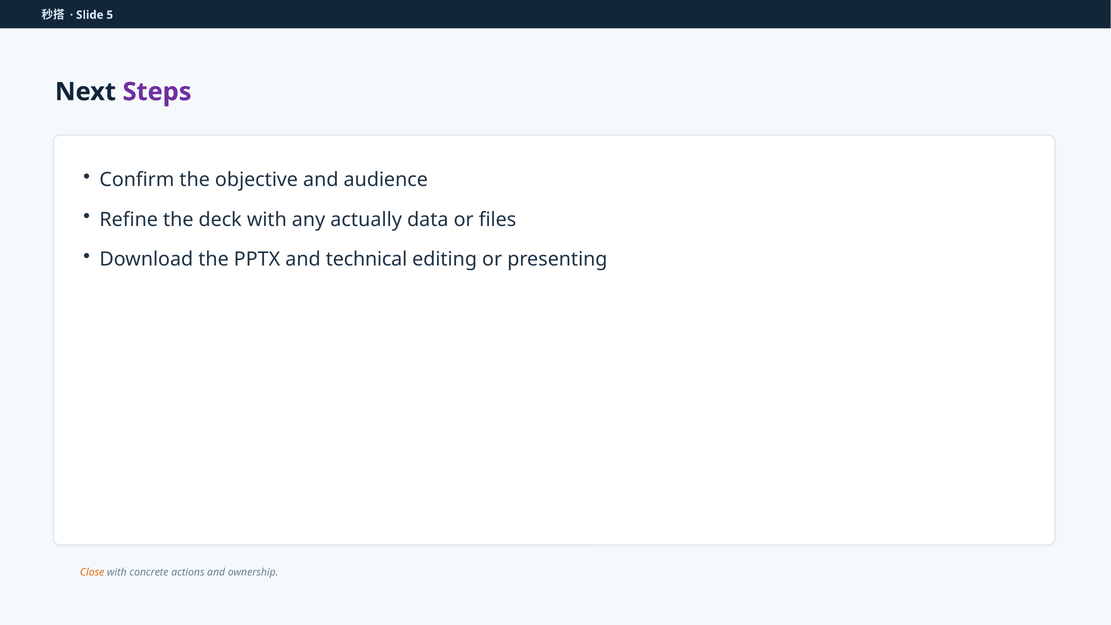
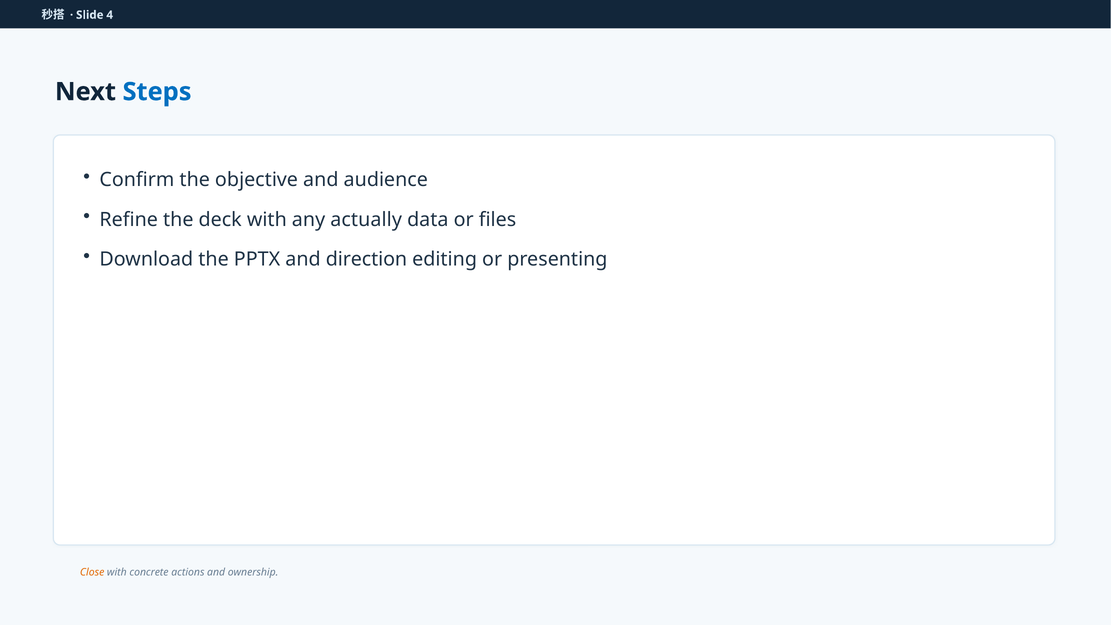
5: 5 -> 4 (110, 15)
Steps colour: purple -> blue (157, 92)
technical: technical -> direction (367, 259)
